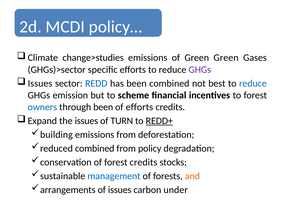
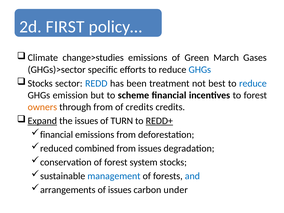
MCDI: MCDI -> FIRST (65, 27)
Green Green: Green -> March (226, 58)
GHGs colour: purple -> blue (200, 70)
Issues: Issues -> Stocks (40, 83)
been combined: combined -> treatment (169, 83)
owners colour: blue -> orange (42, 107)
through been: been -> from (103, 107)
of efforts: efforts -> credits (139, 107)
Expand underline: none -> present (42, 121)
building: building -> financial (57, 135)
from policy: policy -> issues (150, 148)
forest credits: credits -> system (144, 162)
and colour: orange -> blue (192, 176)
